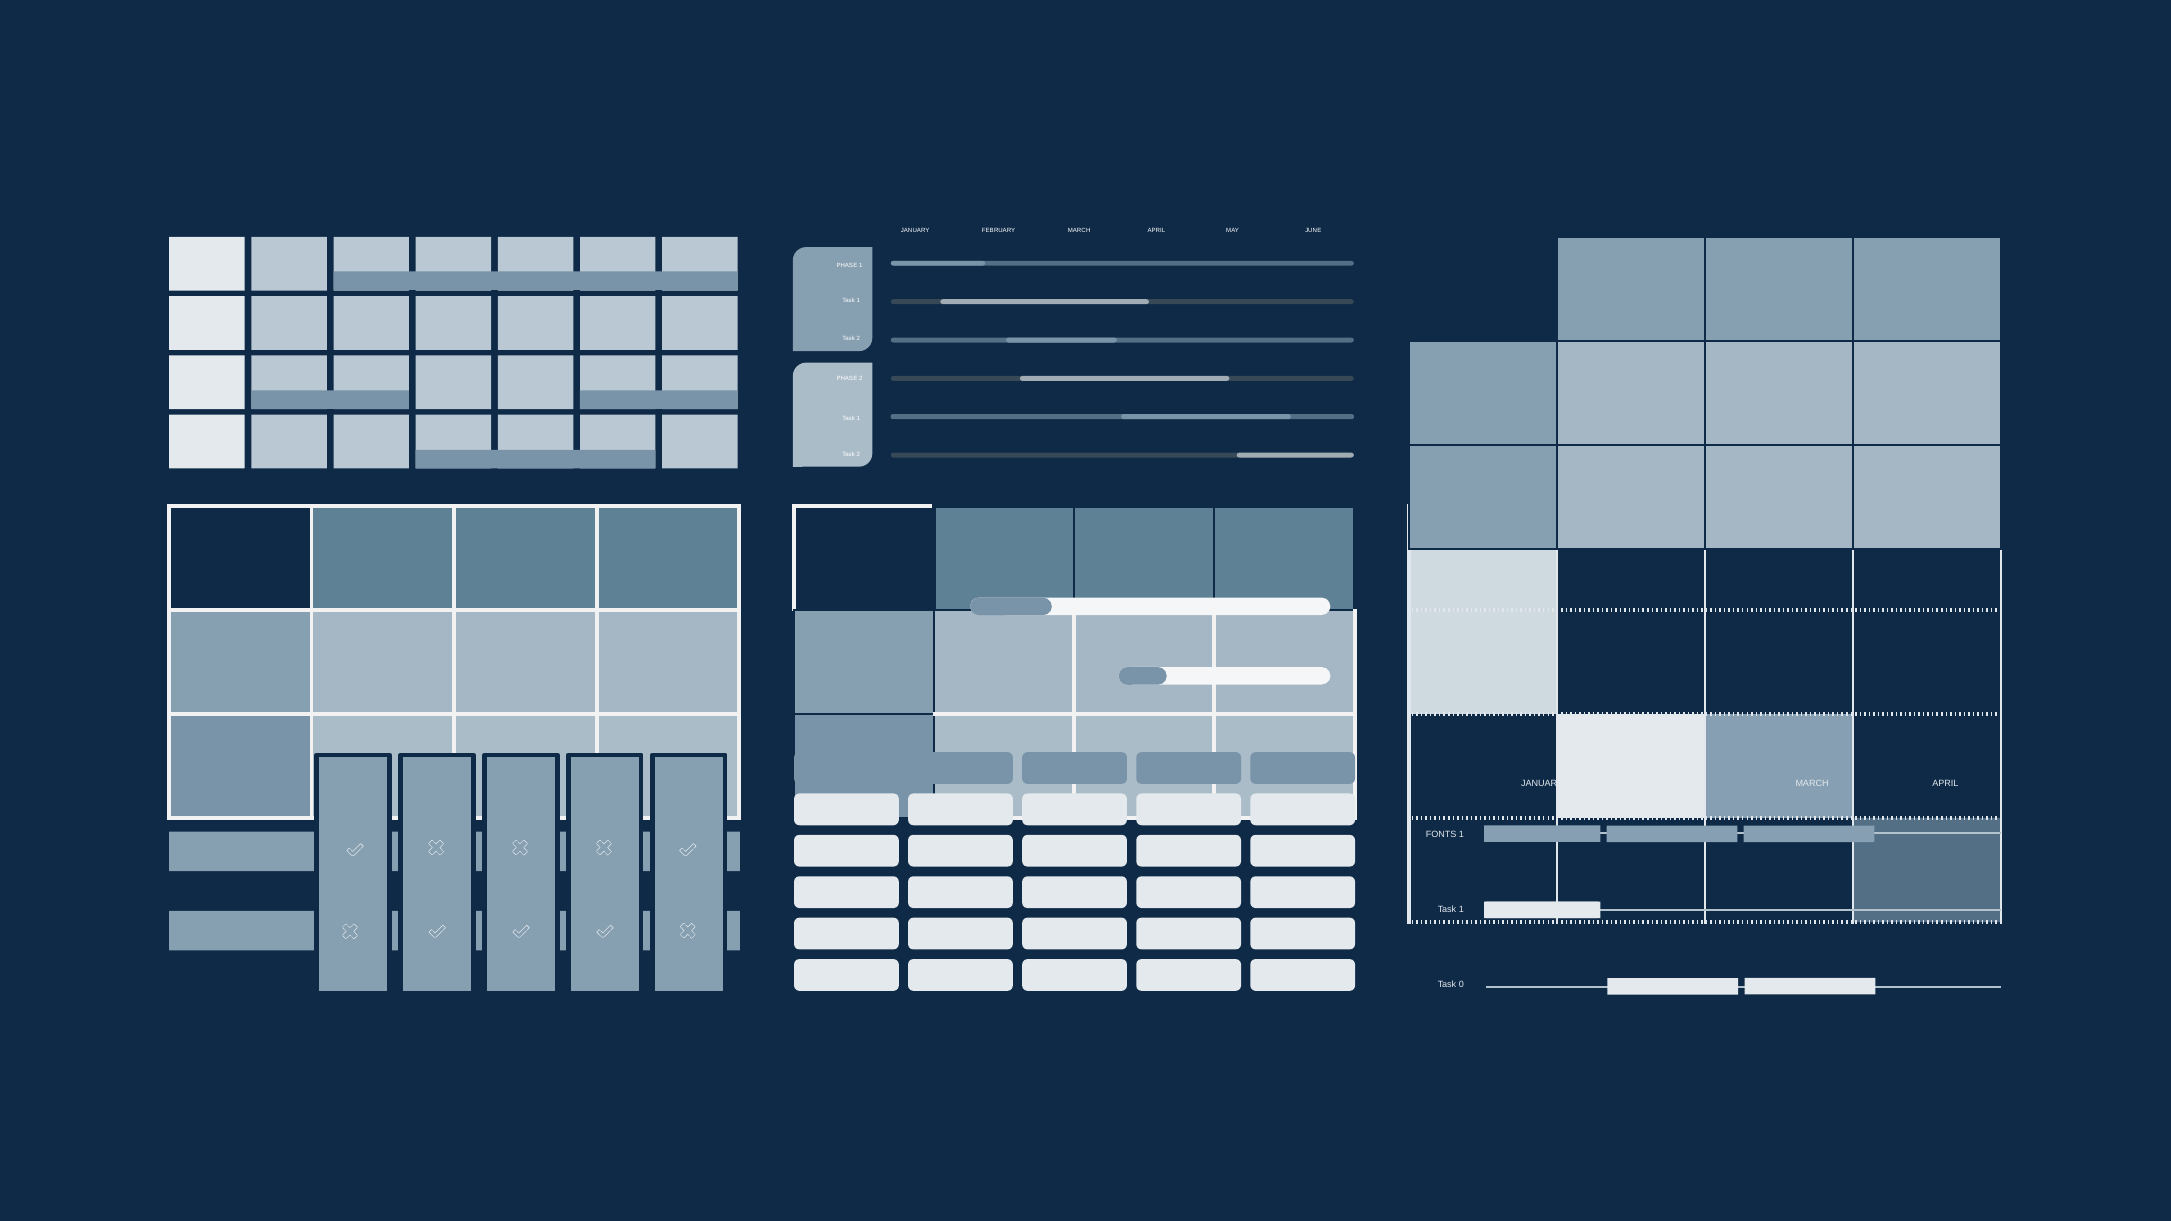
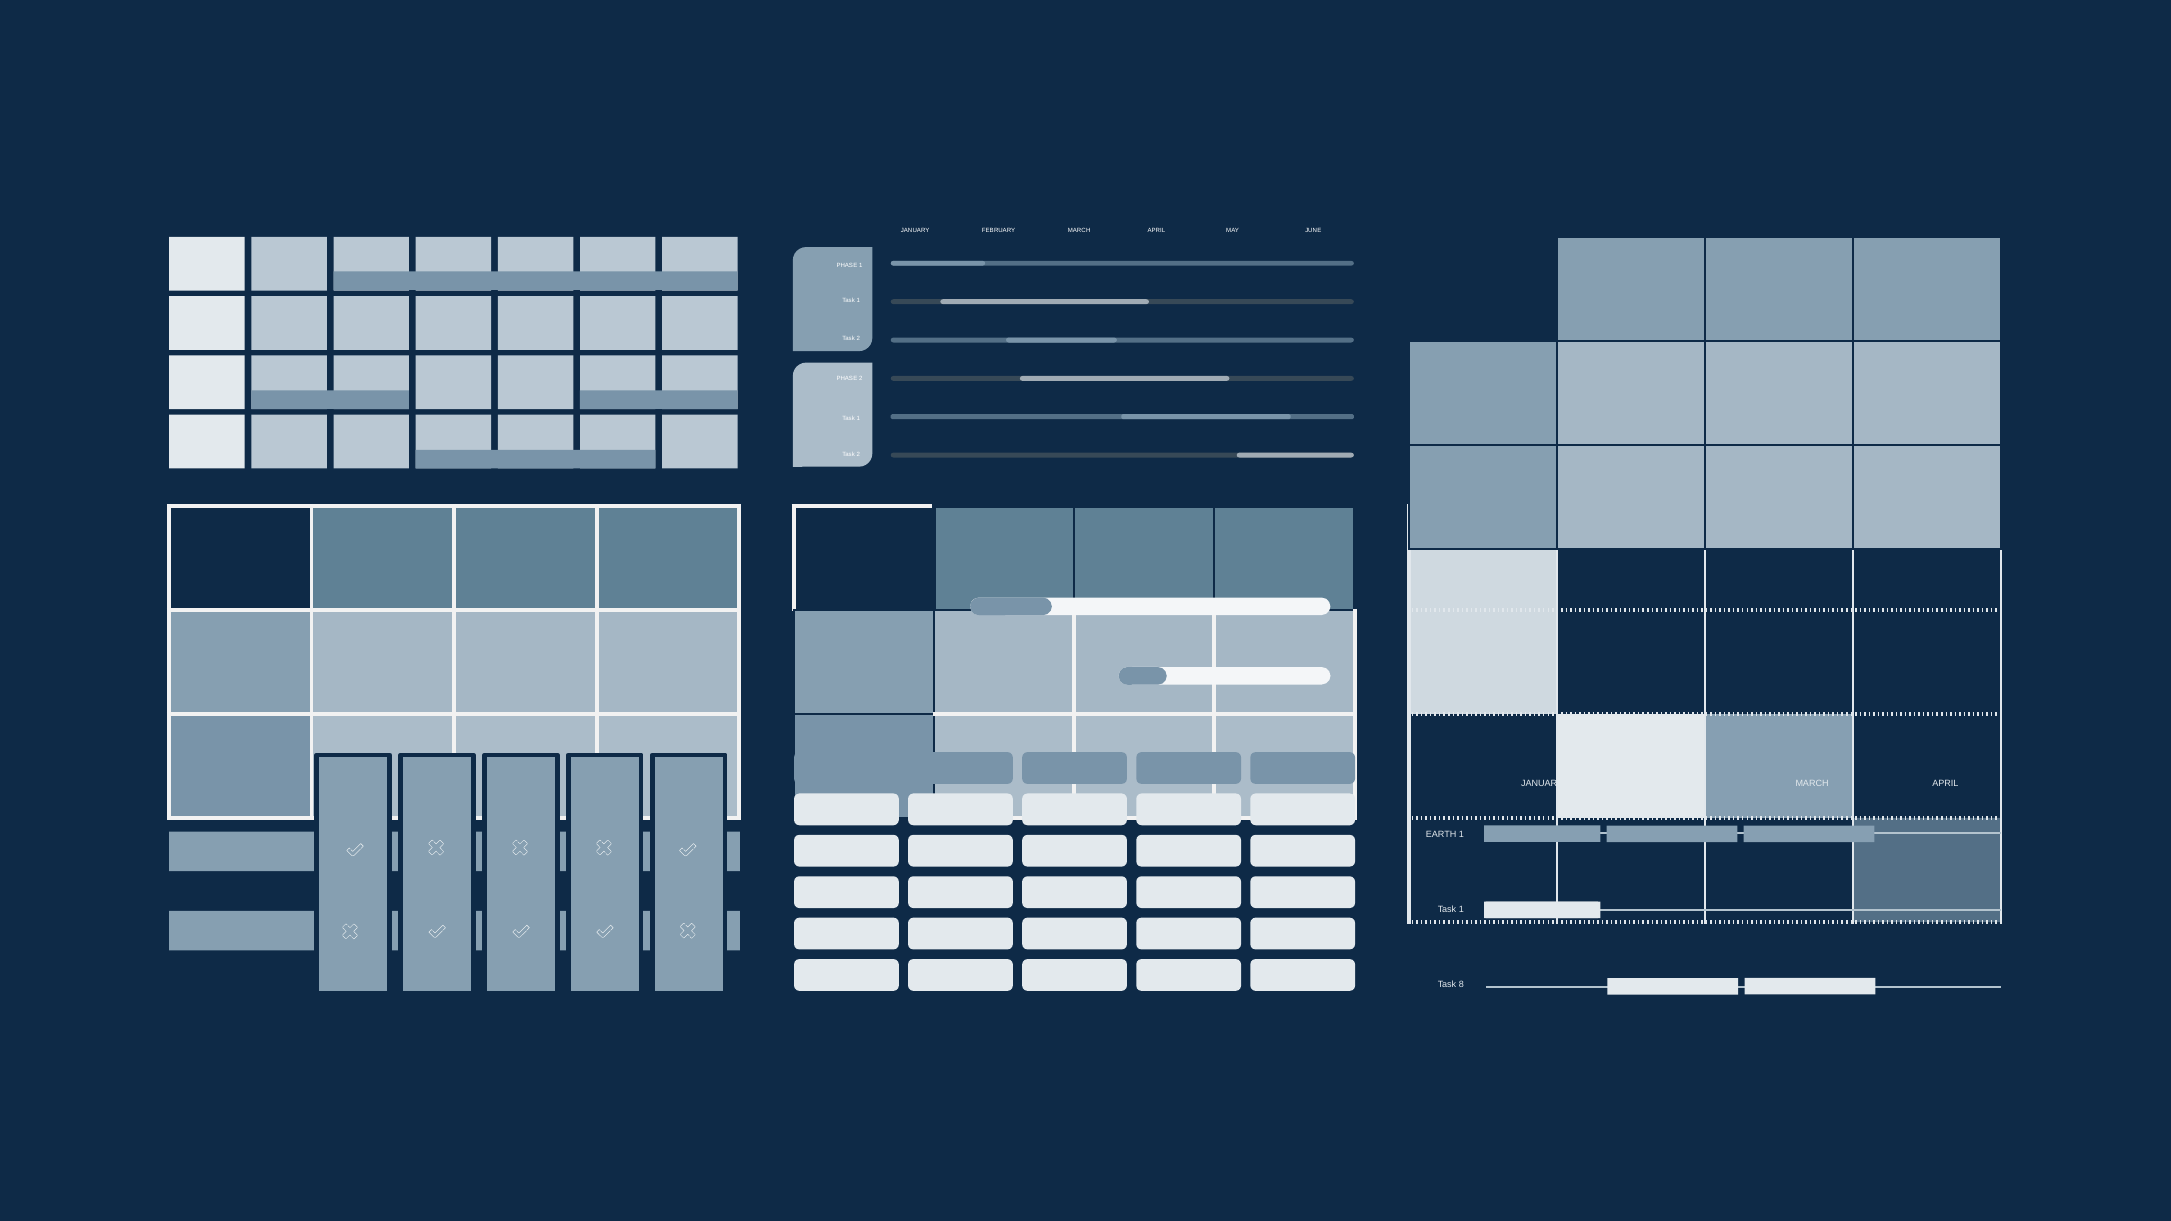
FONTS: FONTS -> EARTH (1441, 834)
0: 0 -> 8 (1461, 984)
